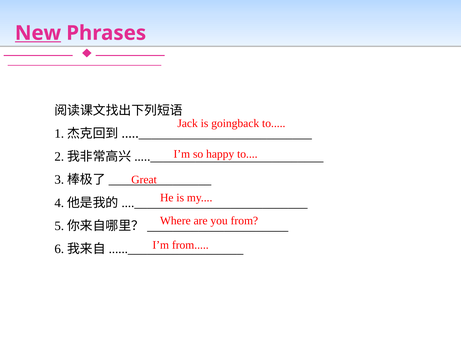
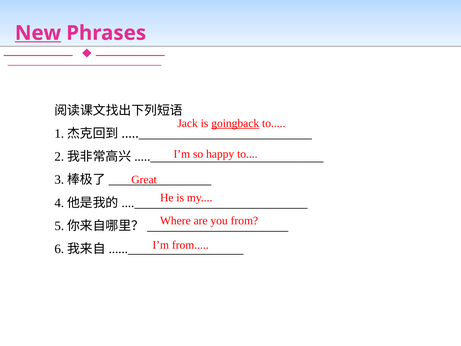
goingback underline: none -> present (235, 123)
